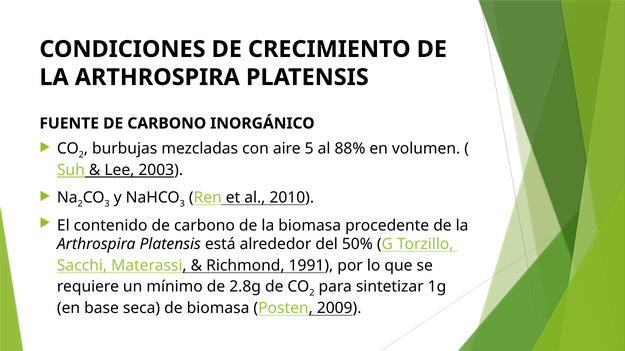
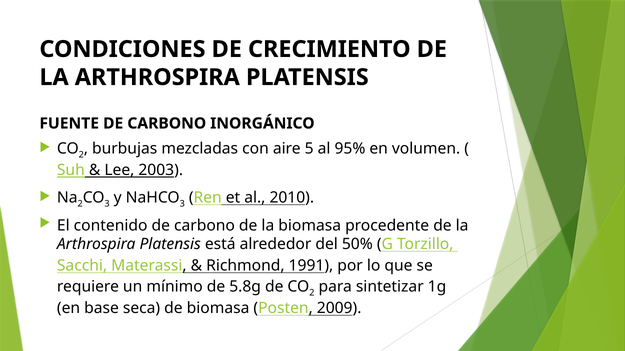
88%: 88% -> 95% (350, 149)
2.8g: 2.8g -> 5.8g (245, 287)
